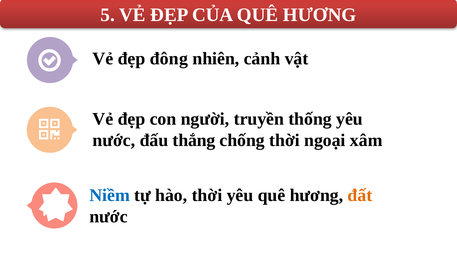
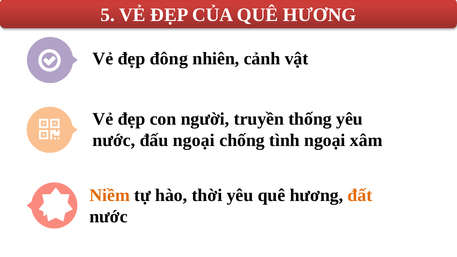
đấu thắng: thắng -> ngoại (194, 140)
chống thời: thời -> tình (285, 140)
Niềm colour: blue -> orange (110, 195)
